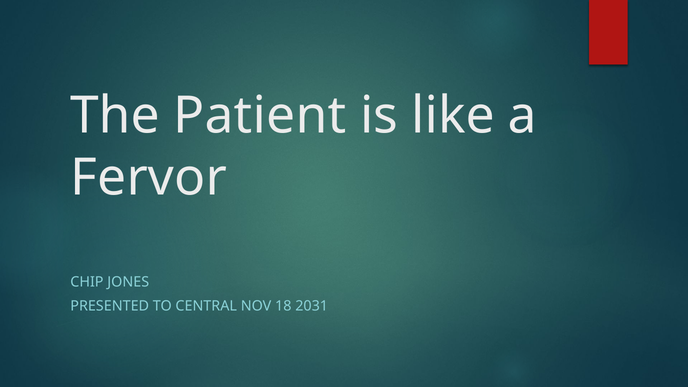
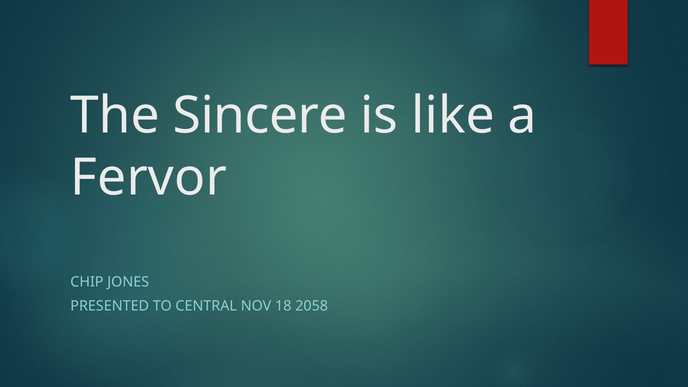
Patient: Patient -> Sincere (260, 116)
2031: 2031 -> 2058 (312, 306)
